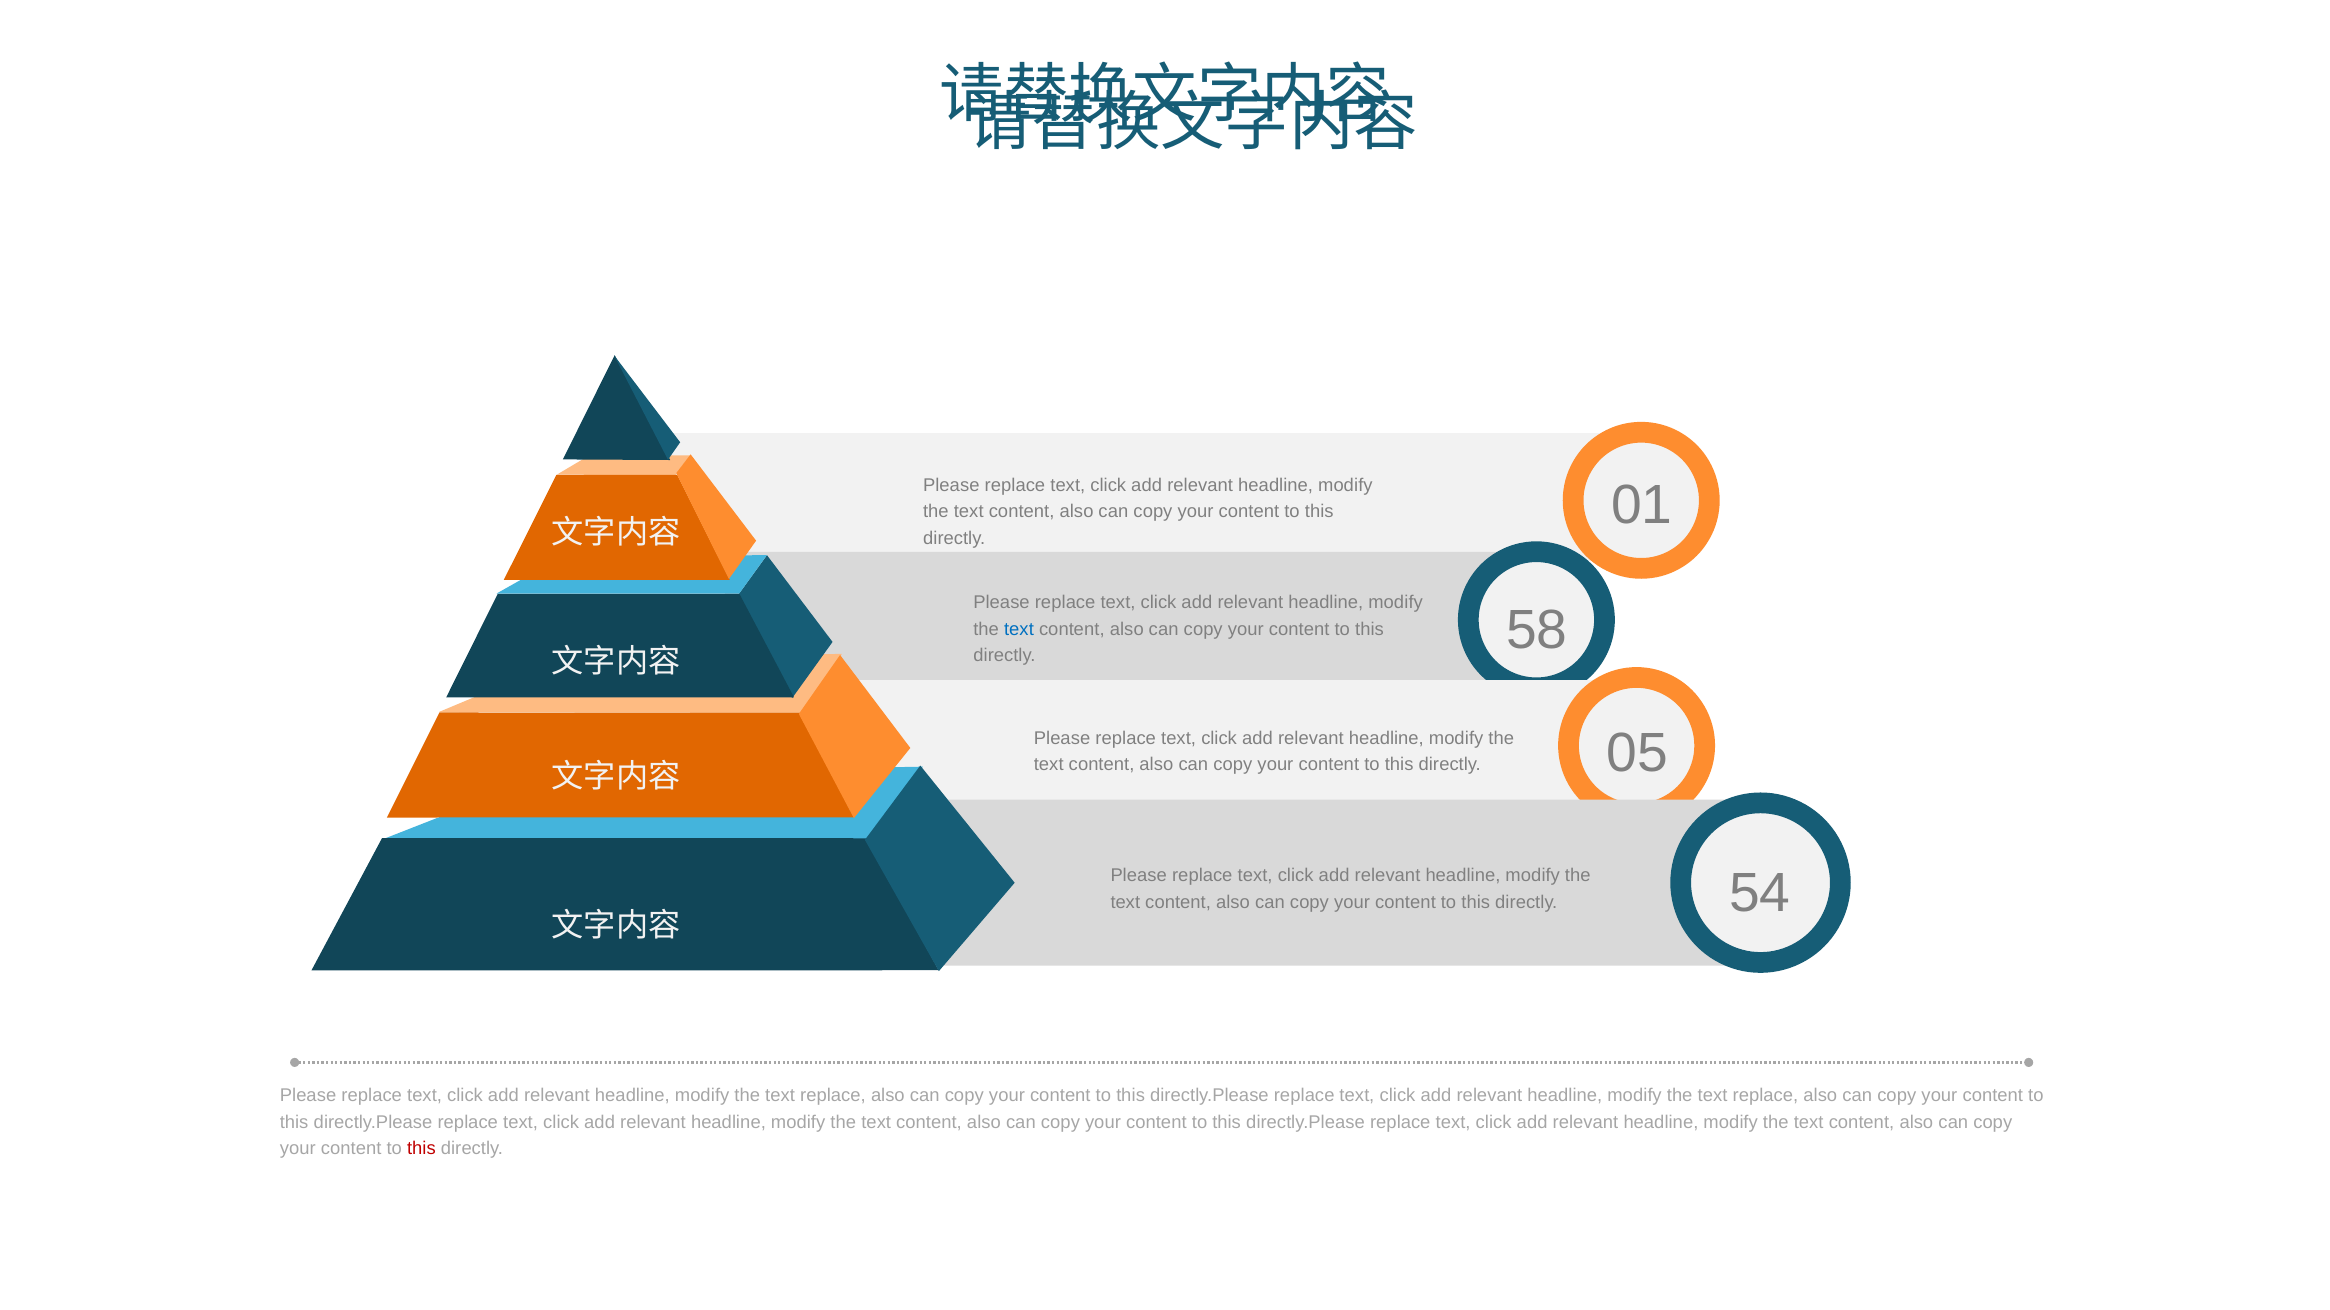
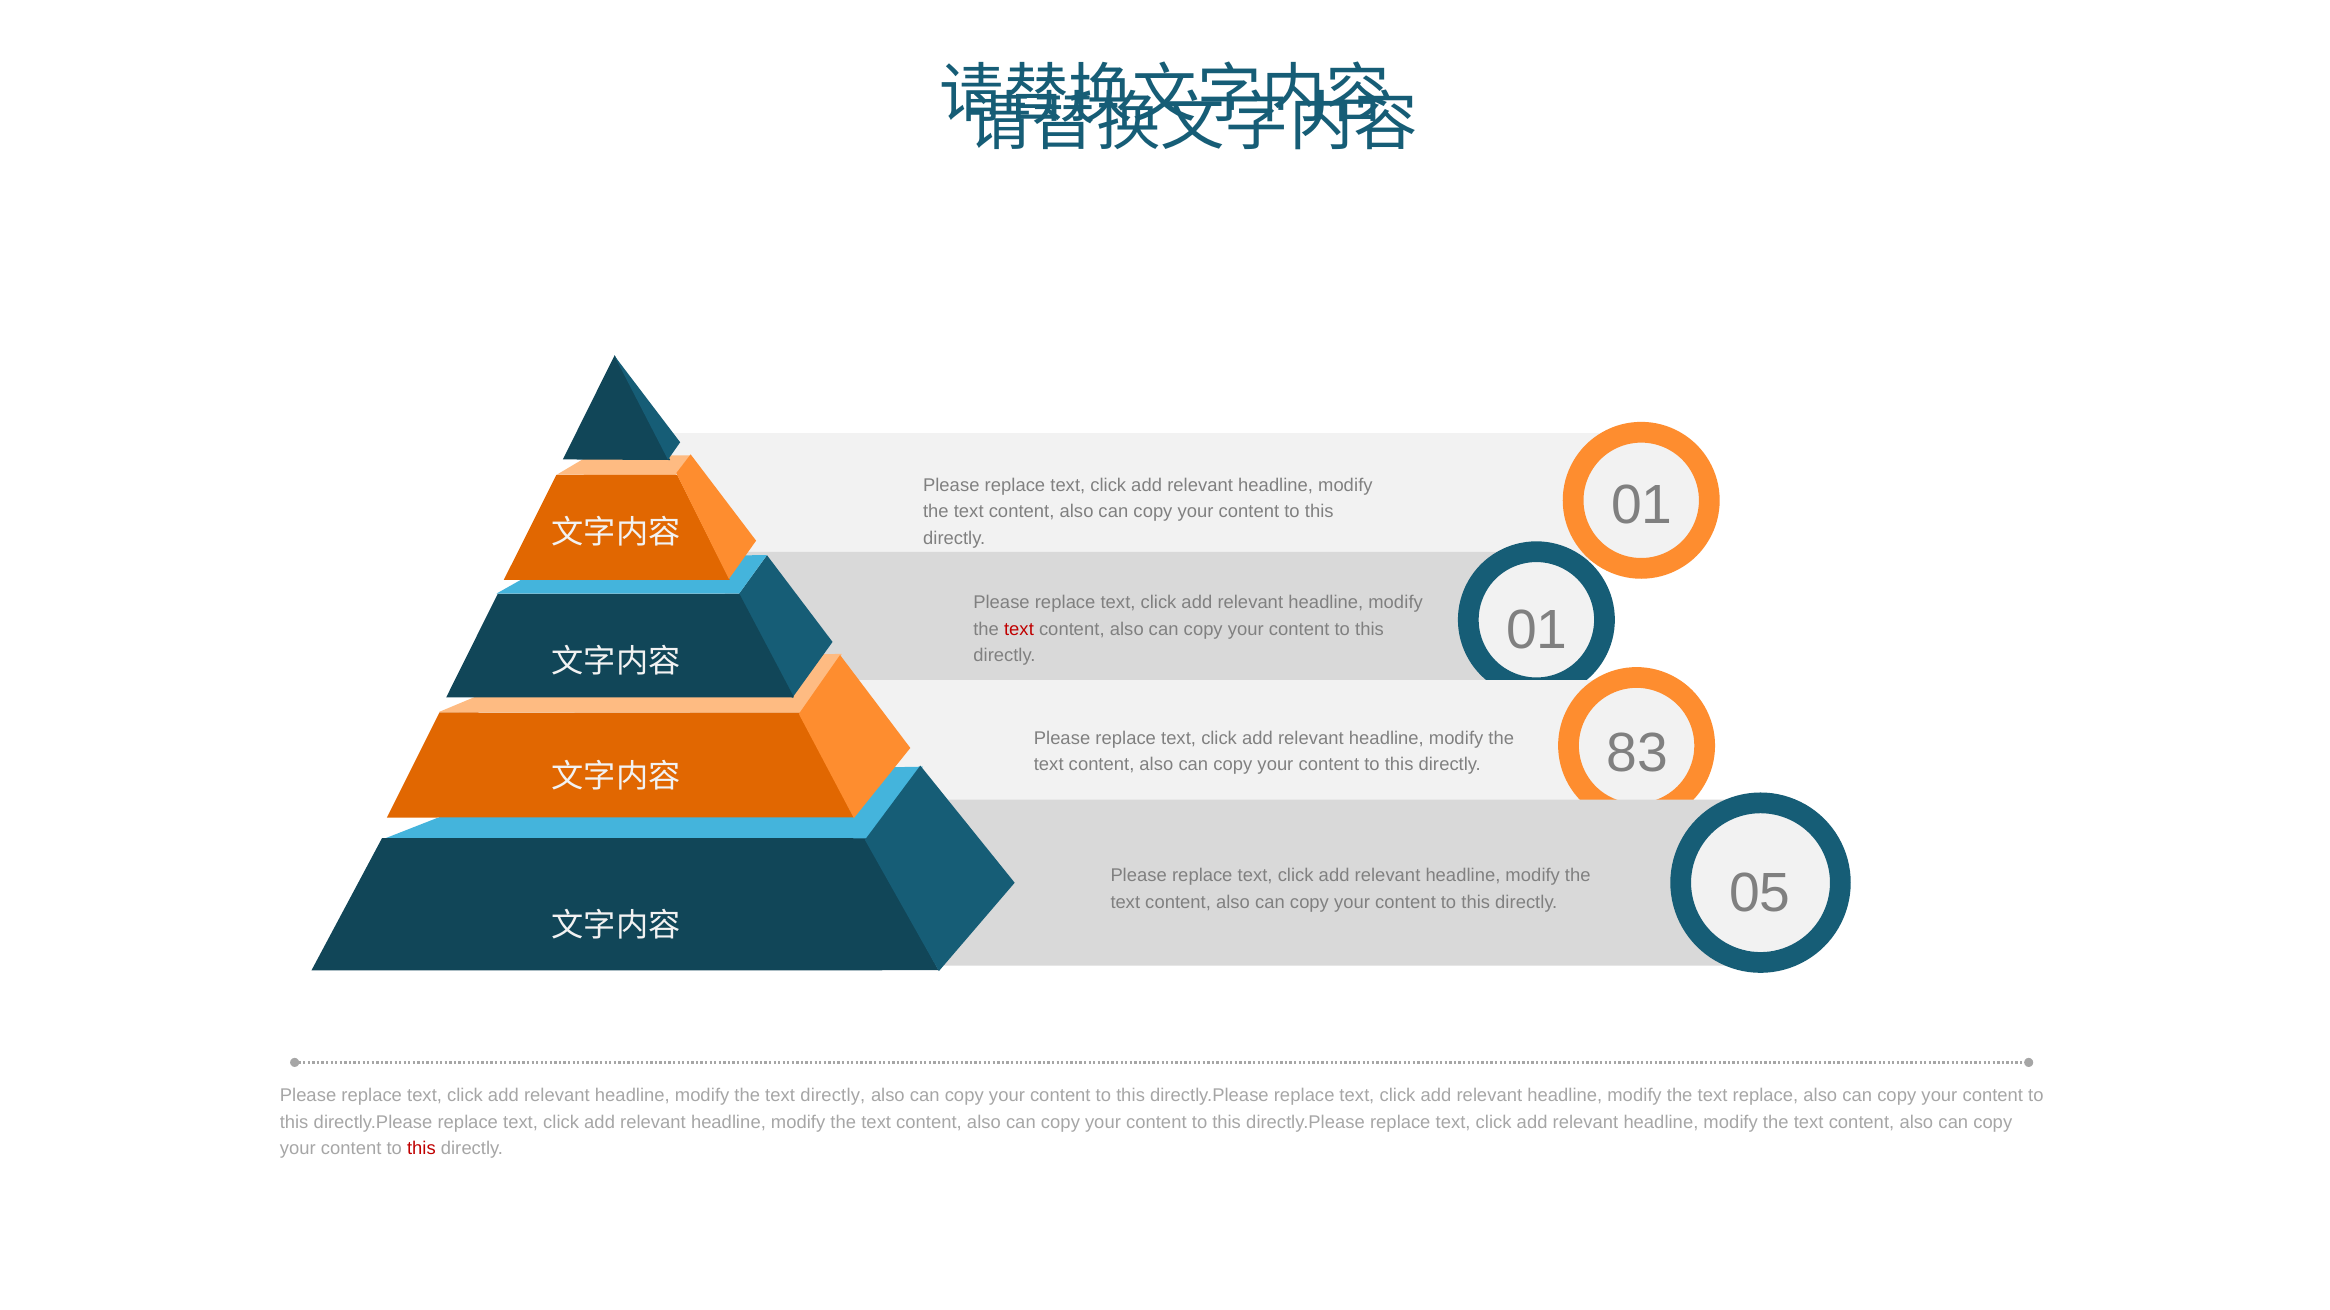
text colour: blue -> red (1019, 629)
58: 58 -> 01 (1537, 630)
05: 05 -> 83 (1637, 754)
54: 54 -> 05 (1760, 894)
replace: replace -> directly (833, 1096)
